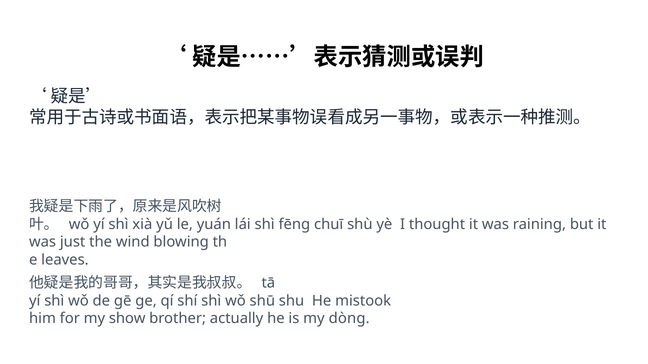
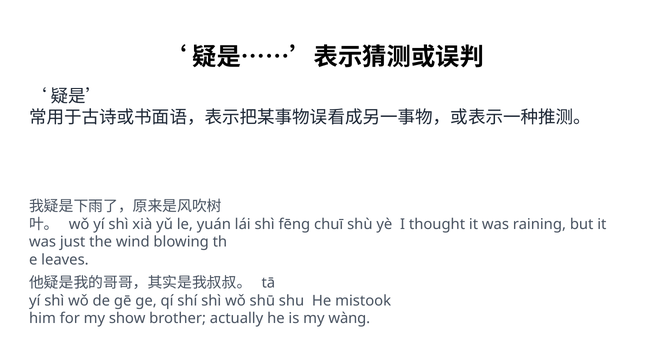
dòng: dòng -> wàng (349, 319)
